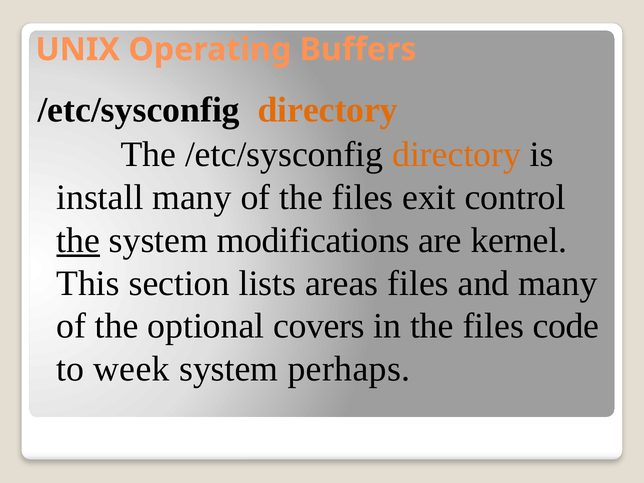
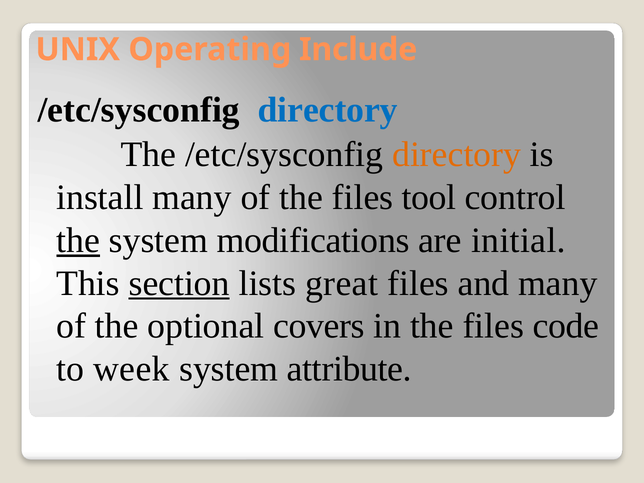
Buffers: Buffers -> Include (358, 50)
directory colour: orange -> blue (328, 110)
exit: exit -> tool (429, 197)
kernel: kernel -> initial (519, 240)
section underline: none -> present (179, 283)
areas: areas -> great (342, 283)
perhaps: perhaps -> attribute (349, 369)
